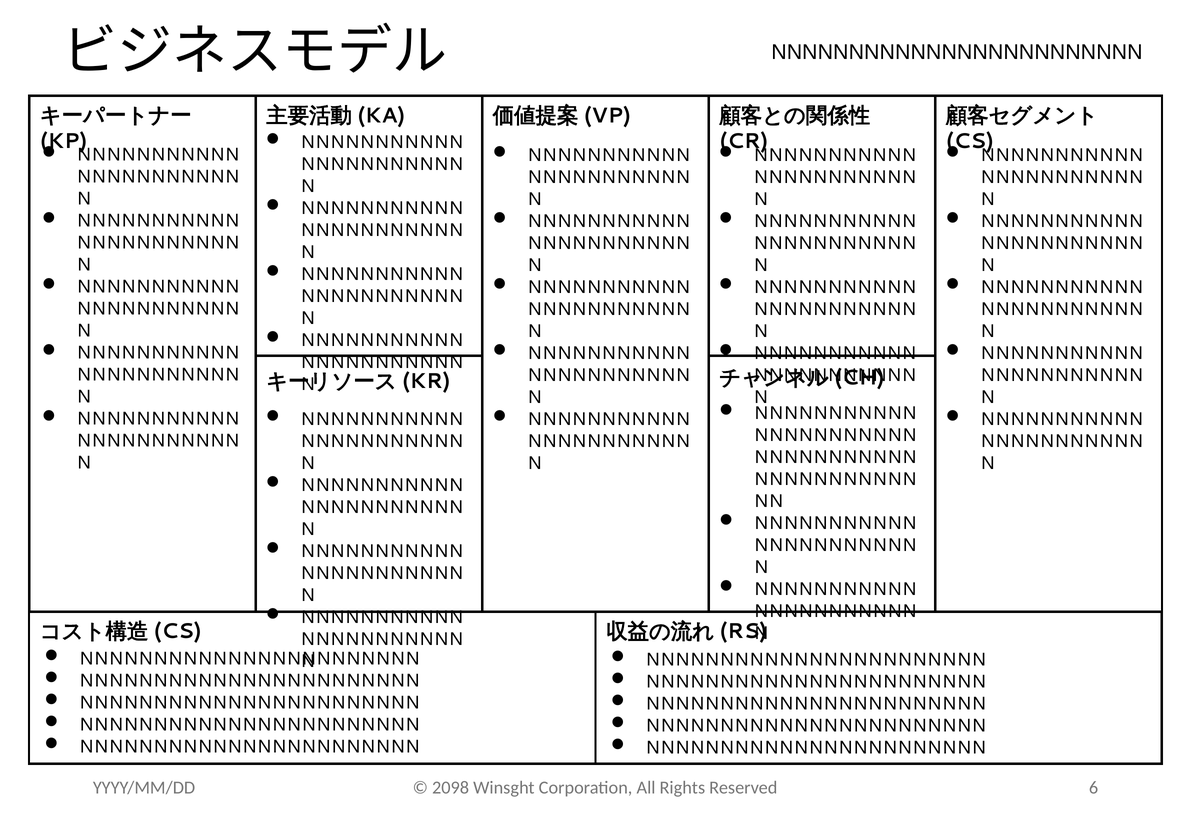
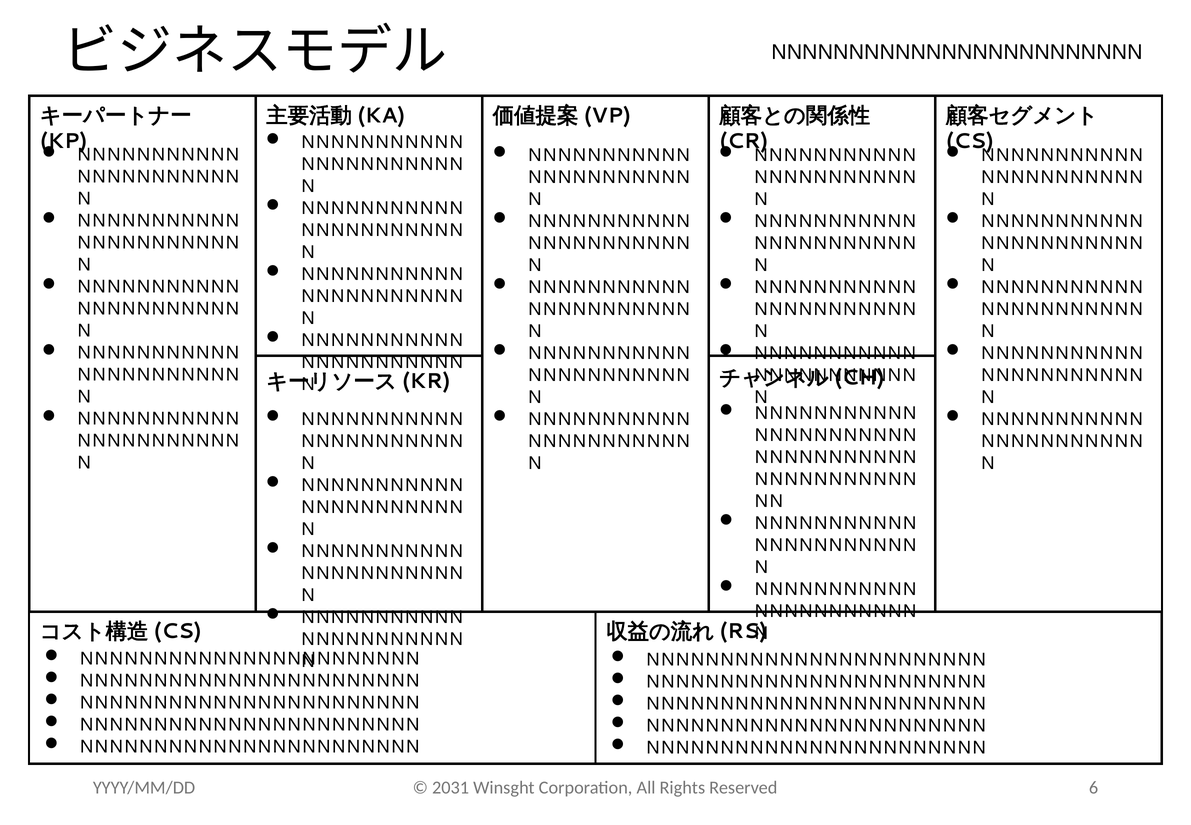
2098: 2098 -> 2031 (451, 787)
